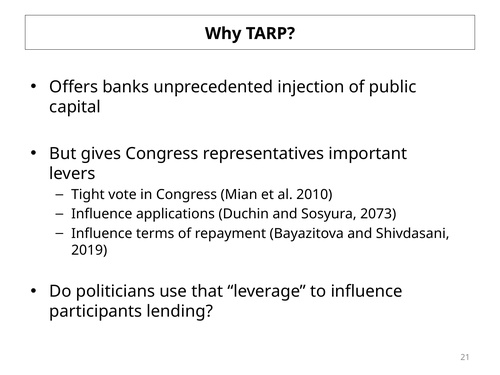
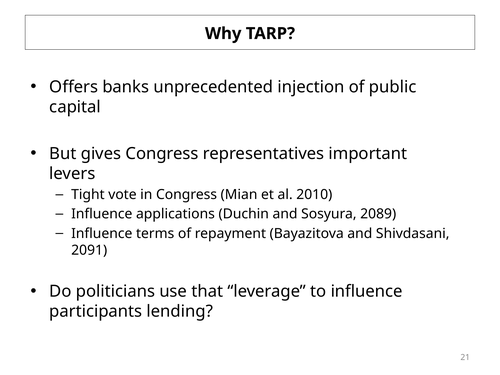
2073: 2073 -> 2089 (378, 214)
2019: 2019 -> 2091 (89, 250)
